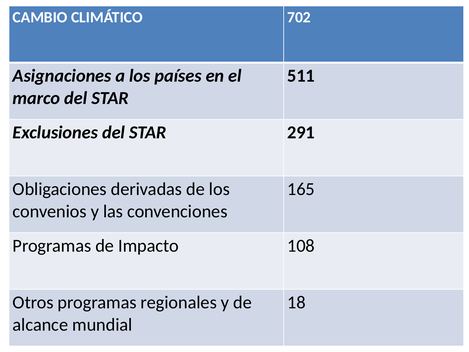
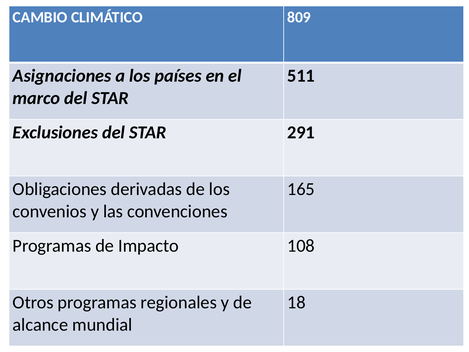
702: 702 -> 809 (299, 17)
